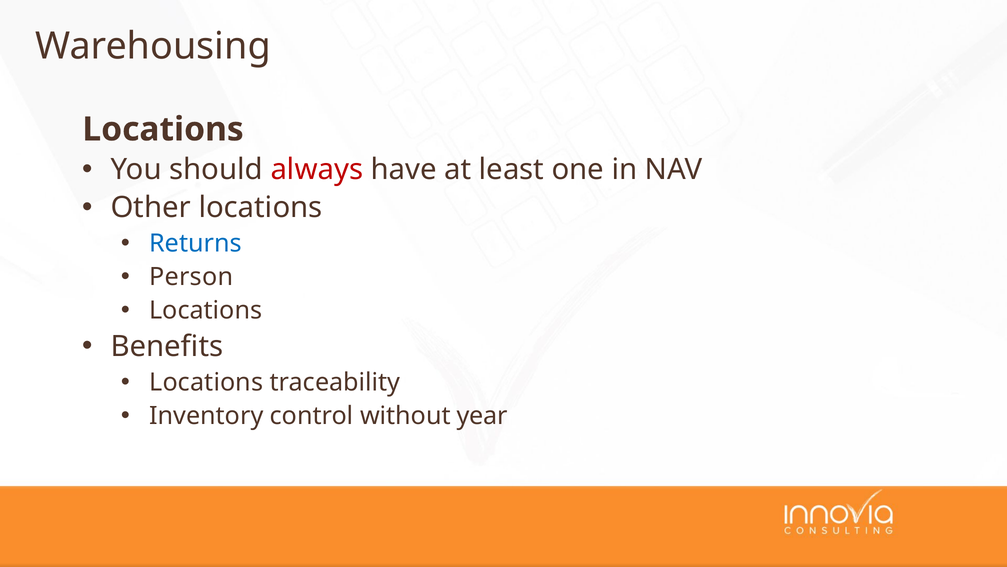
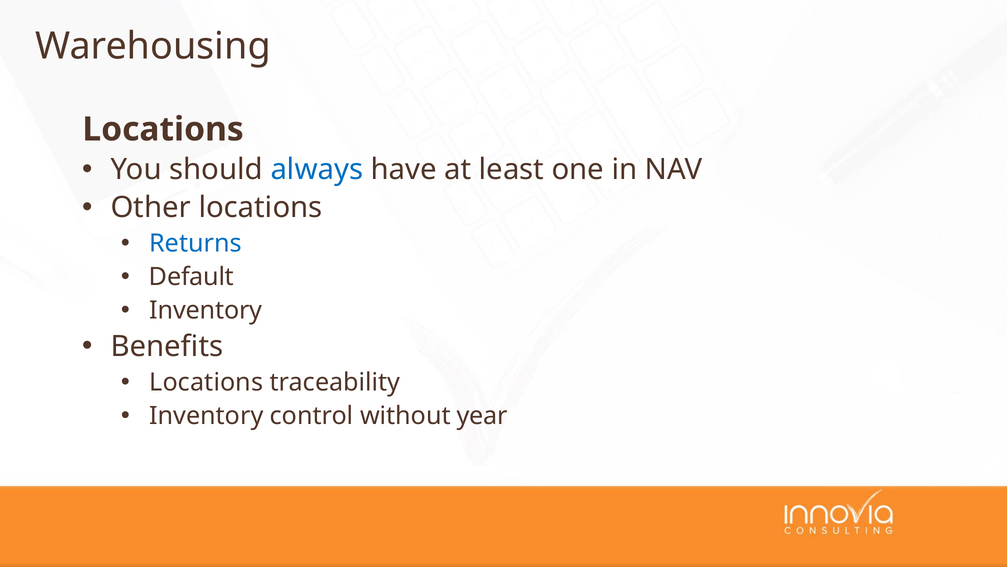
always colour: red -> blue (317, 170)
Person: Person -> Default (191, 277)
Locations: Locations -> Inventory (206, 310)
